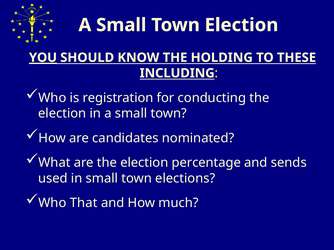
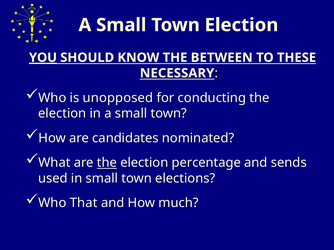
HOLDING: HOLDING -> BETWEEN (222, 58)
INCLUDING: INCLUDING -> NECESSARY (177, 73)
registration: registration -> unopposed (118, 98)
the underline: none -> present (107, 163)
